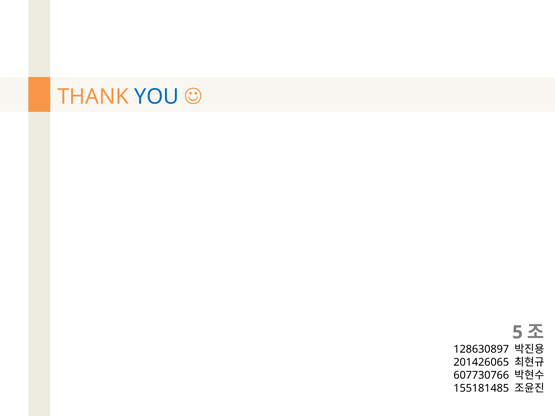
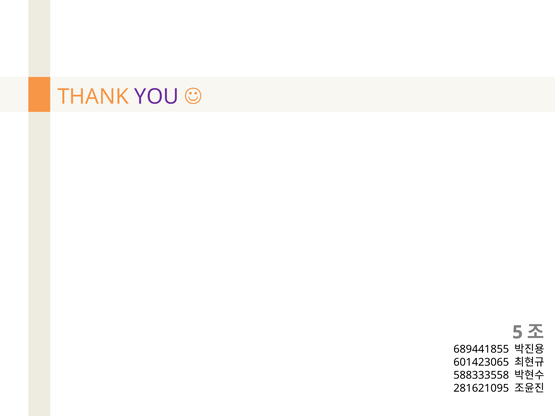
YOU colour: blue -> purple (157, 97)
128630897: 128630897 -> 689441855 (481, 350)
201426065: 201426065 -> 601423065 (481, 362)
607730766: 607730766 -> 588333558 (481, 375)
155181485: 155181485 -> 281621095 (481, 388)
